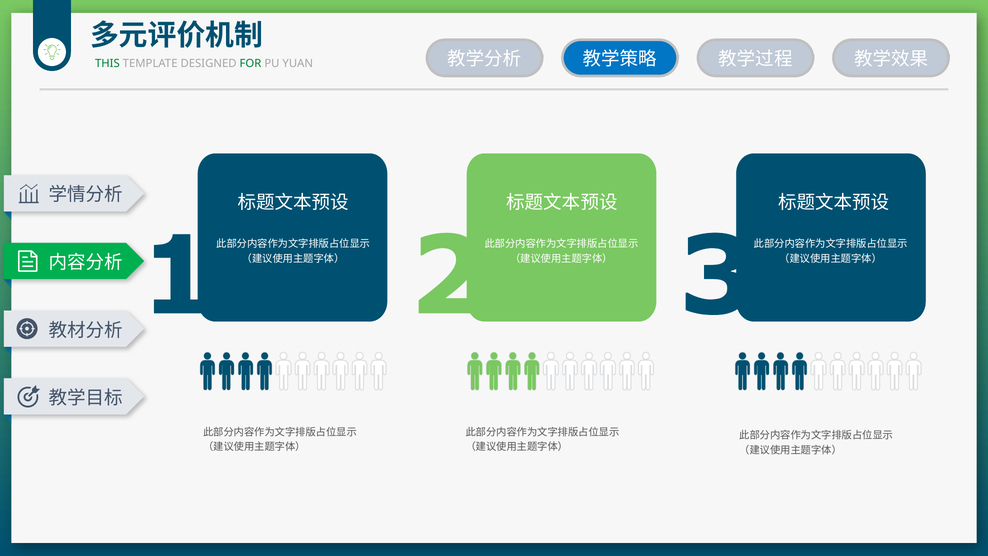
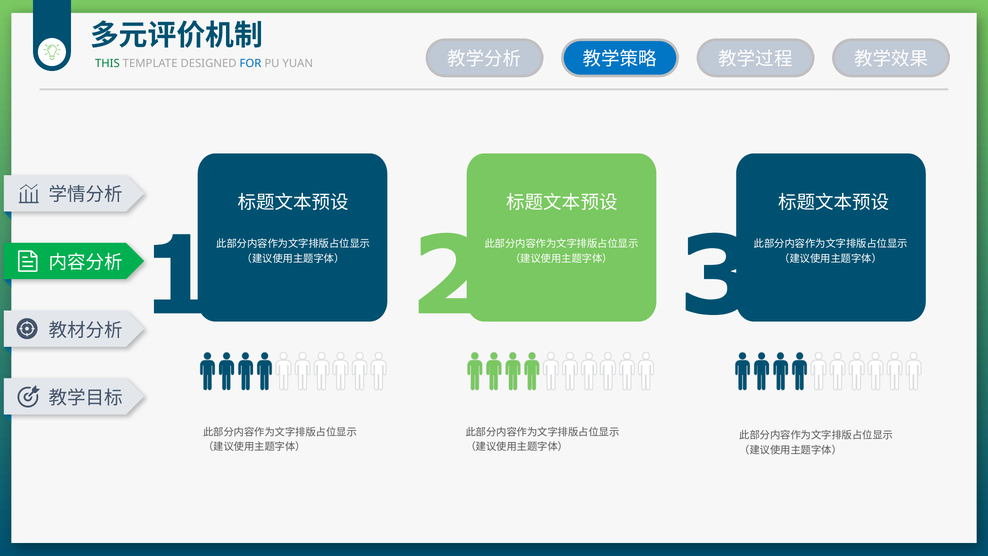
FOR colour: green -> blue (250, 63)
